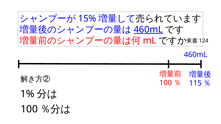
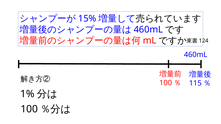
460mL underline: present -> none (148, 30)
